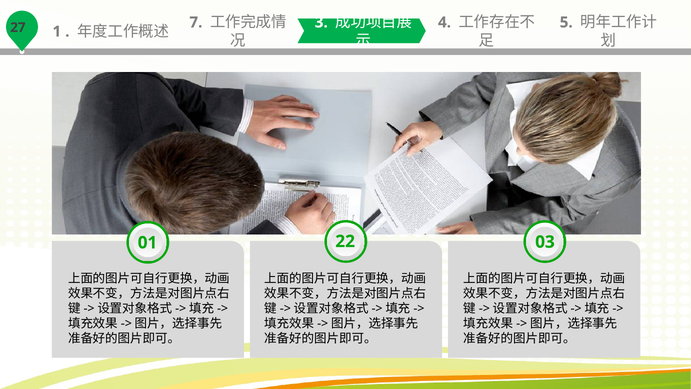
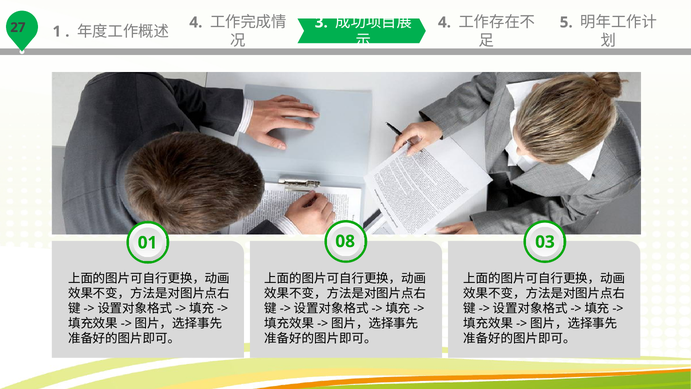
7: 7 -> 4 (196, 22)
22: 22 -> 08 (345, 241)
